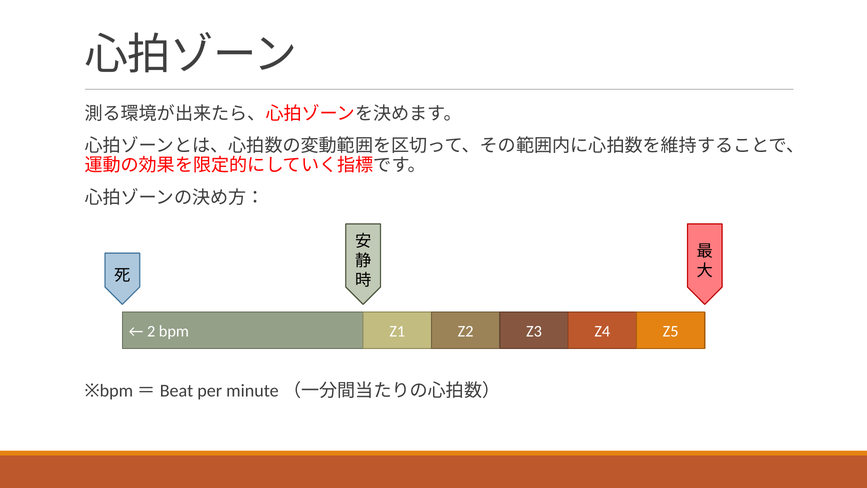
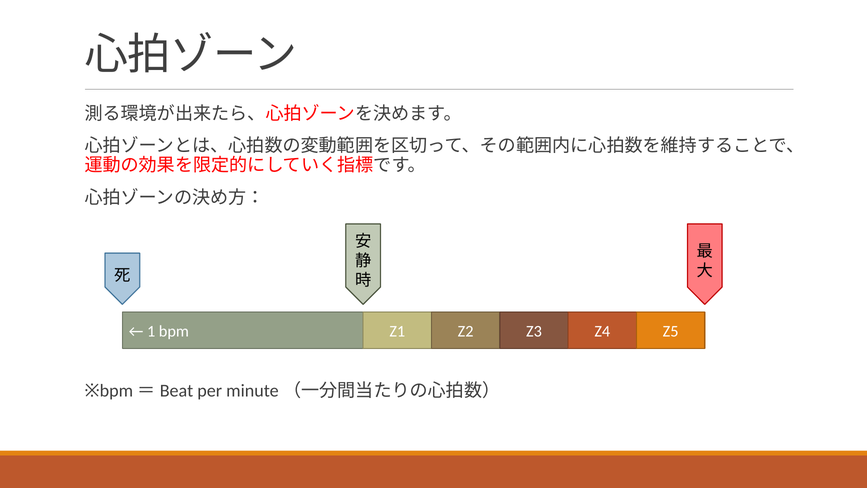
2: 2 -> 1 (151, 331)
